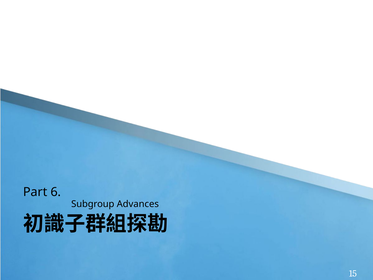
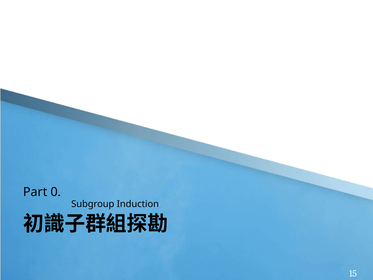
6: 6 -> 0 (56, 192)
Advances: Advances -> Induction (138, 204)
